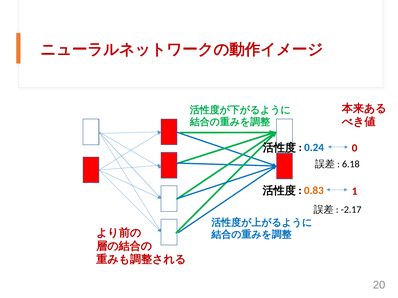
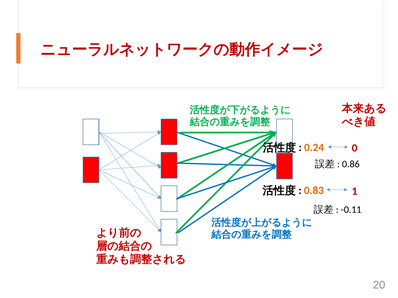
0.24 colour: blue -> orange (314, 148)
6.18: 6.18 -> 0.86 (351, 164)
-2.17: -2.17 -> -0.11 (351, 210)
